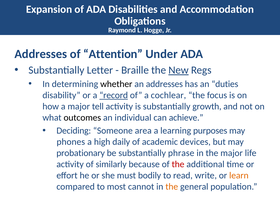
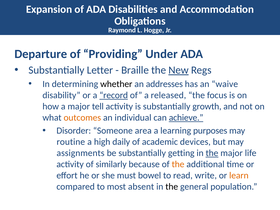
Addresses: Addresses -> Departure (41, 54)
Attention: Attention -> Providing (113, 54)
duties: duties -> waive (225, 84)
cochlear: cochlear -> released (168, 95)
outcomes colour: black -> orange (82, 118)
achieve underline: none -> present (186, 118)
Deciding: Deciding -> Disorder (74, 131)
phones: phones -> routine (71, 142)
probationary: probationary -> assignments (81, 153)
phrase: phrase -> getting (181, 153)
the underline: none -> present (212, 153)
the colour: red -> orange (178, 164)
bodily: bodily -> bowel (150, 175)
cannot: cannot -> absent (141, 187)
the colour: orange -> black (172, 187)
